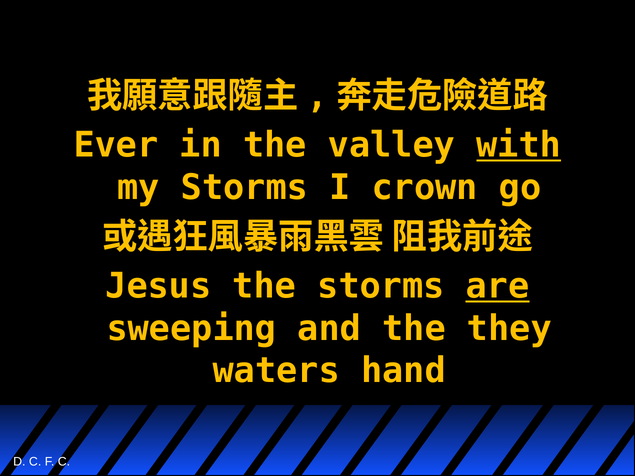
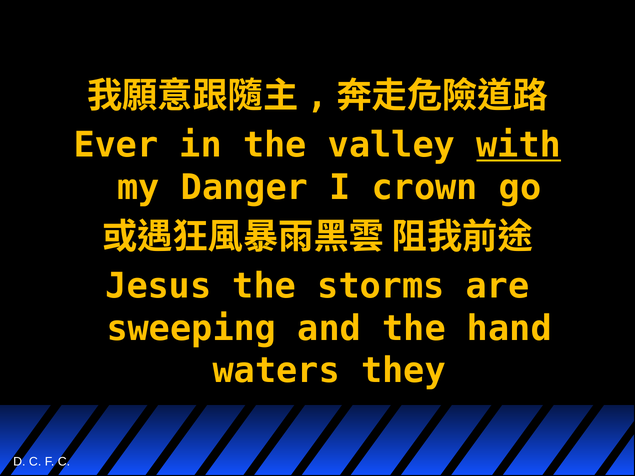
my Storms: Storms -> Danger (244, 188)
are underline: present -> none (498, 286)
they: they -> hand (509, 329)
hand: hand -> they (404, 371)
